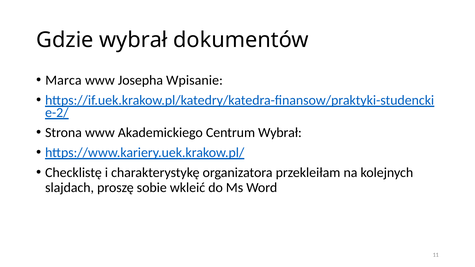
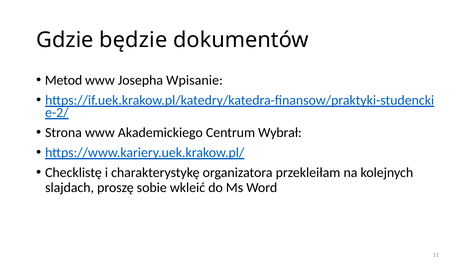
Gdzie wybrał: wybrał -> będzie (133, 40)
Marca: Marca -> Metod (64, 80)
